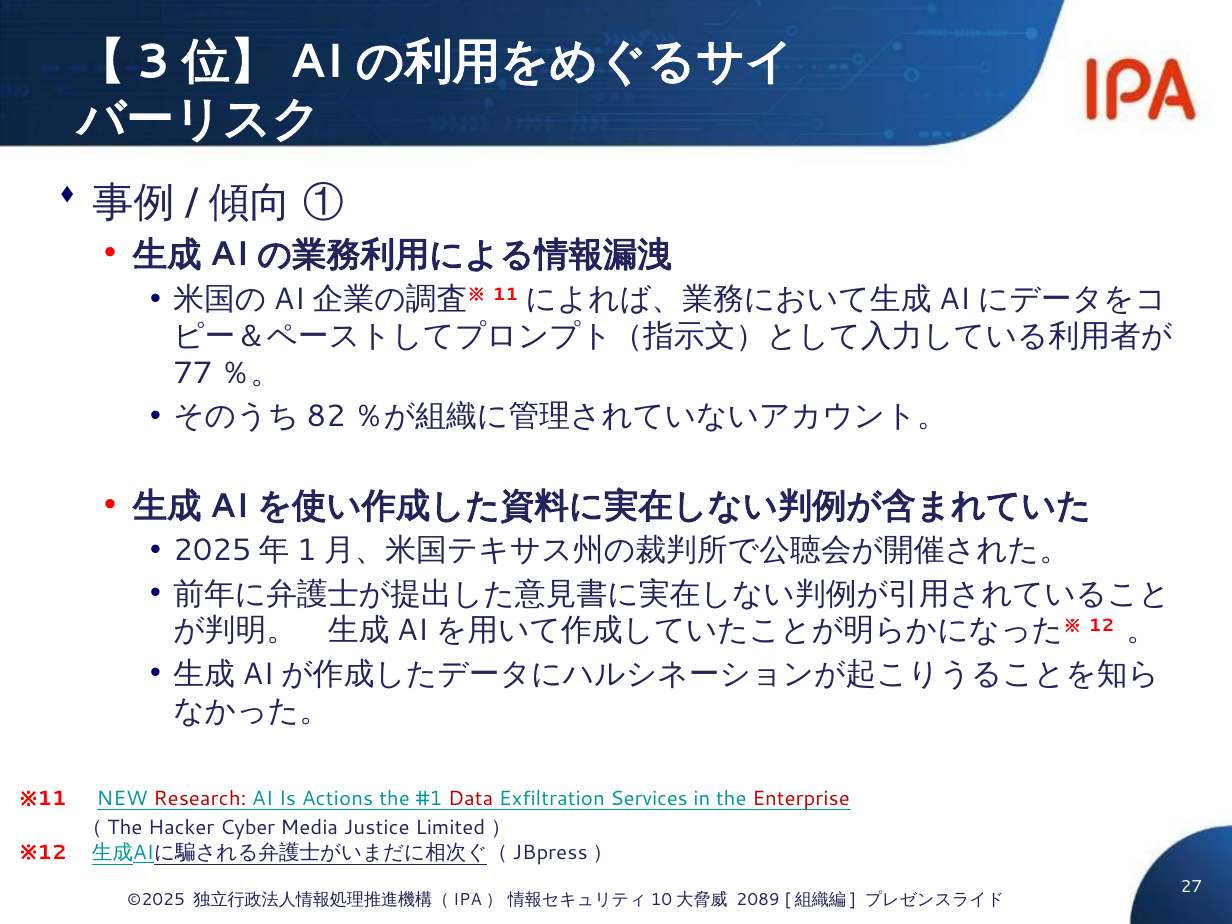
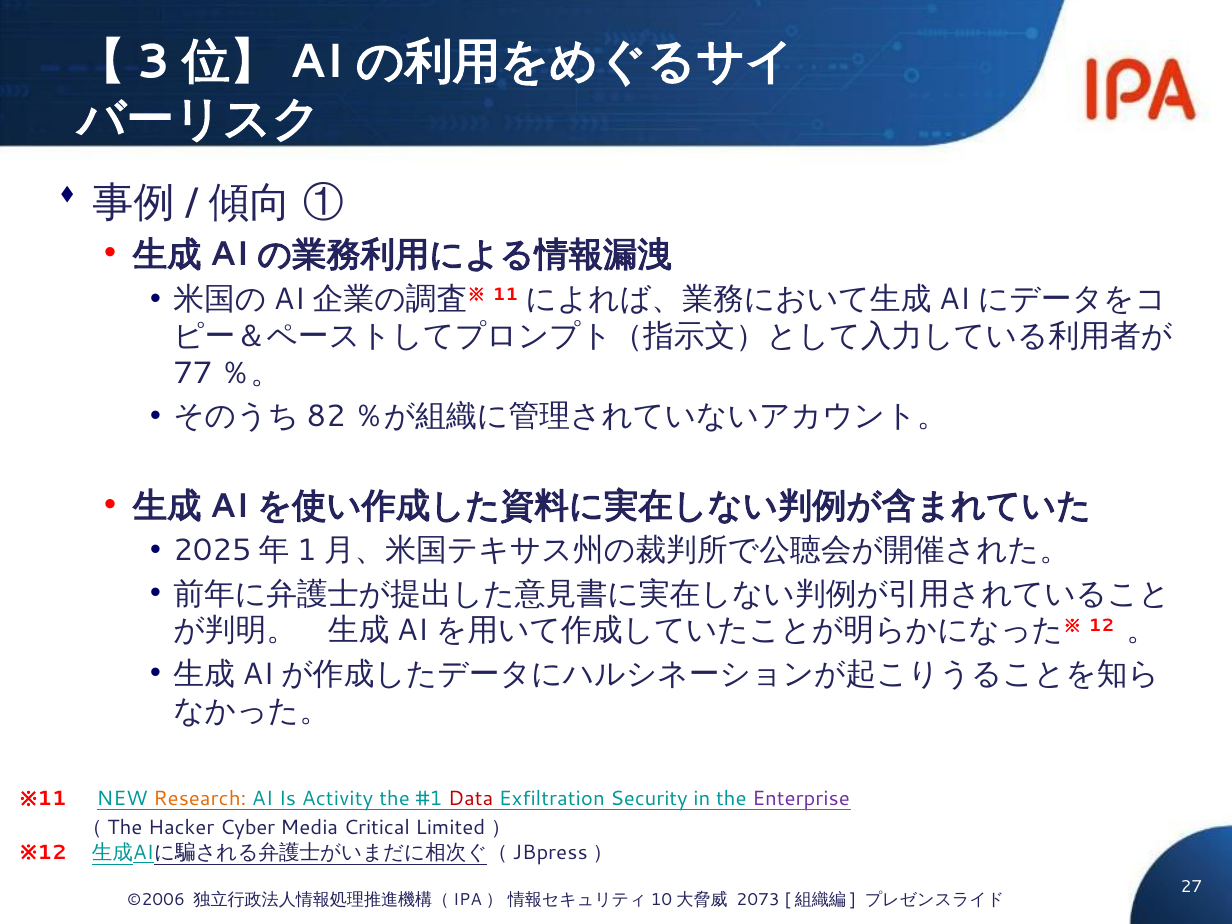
Research colour: red -> orange (200, 799)
Actions: Actions -> Activity (338, 799)
Services: Services -> Security (649, 799)
Enterprise colour: red -> purple (801, 799)
Justice: Justice -> Critical (377, 828)
©2025: ©2025 -> ©2006 (156, 900)
2089: 2089 -> 2073 (758, 900)
